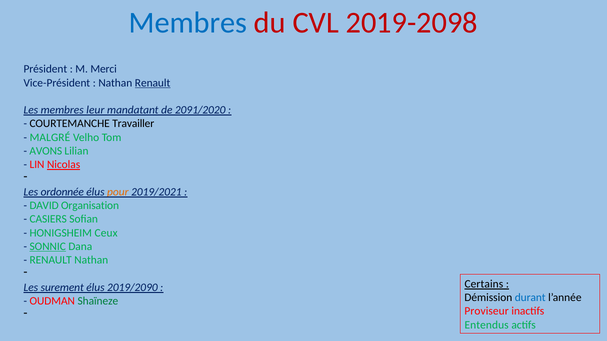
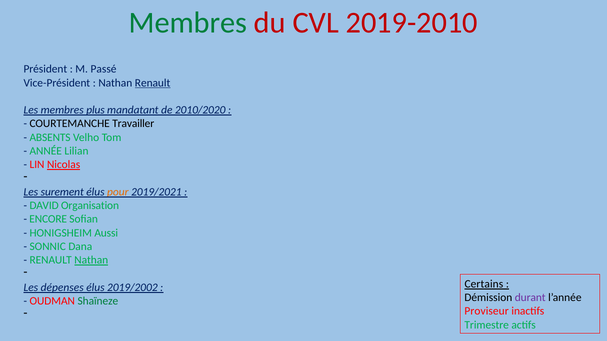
Membres colour: blue -> green (188, 23)
2019-2098: 2019-2098 -> 2019-2010 (412, 23)
Merci: Merci -> Passé (104, 69)
leur: leur -> plus (95, 110)
2091/2020: 2091/2020 -> 2010/2020 (200, 110)
MALGRÉ: MALGRÉ -> ABSENTS (50, 138)
AVONS: AVONS -> ANNÉE (46, 151)
ordonnée: ordonnée -> surement (62, 192)
CASIERS: CASIERS -> ENCORE (48, 219)
Ceux: Ceux -> Aussi (106, 233)
SONNIC underline: present -> none (48, 247)
Nathan underline: none -> present (91, 260)
surement: surement -> dépenses (62, 288)
2019/2090: 2019/2090 -> 2019/2002 (132, 288)
durant colour: blue -> purple (530, 298)
Entendus: Entendus -> Trimestre (487, 325)
